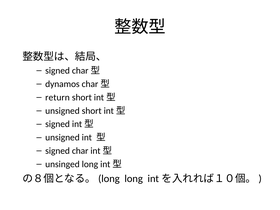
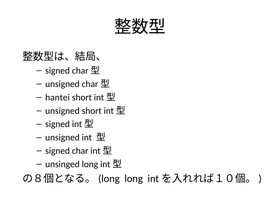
dynamos: dynamos -> unsigned (62, 84)
return: return -> hantei (57, 97)
